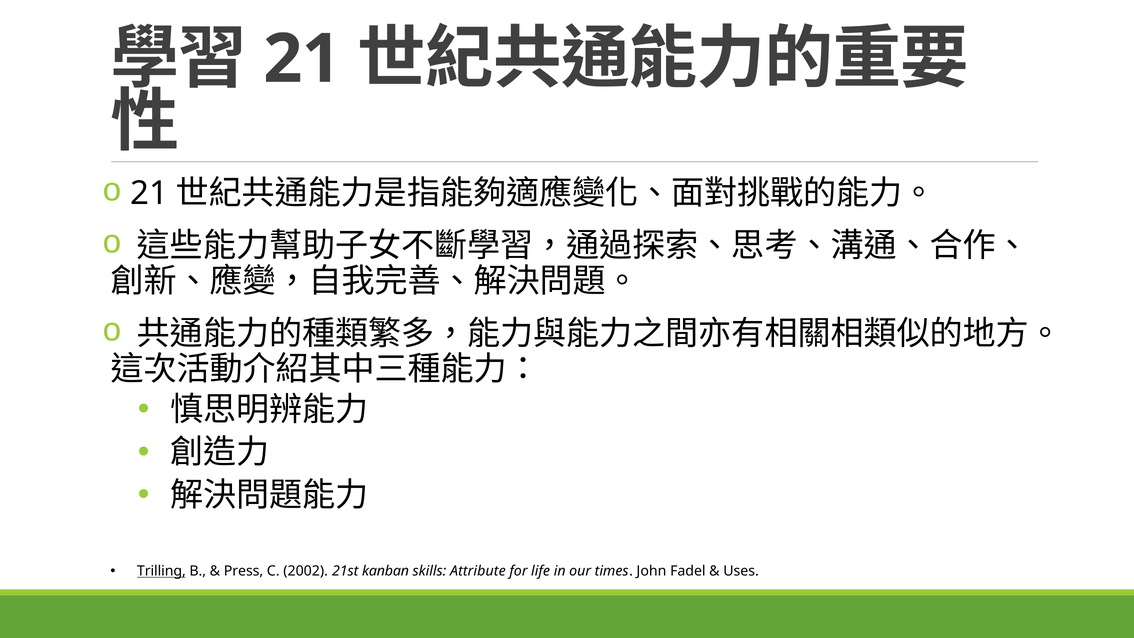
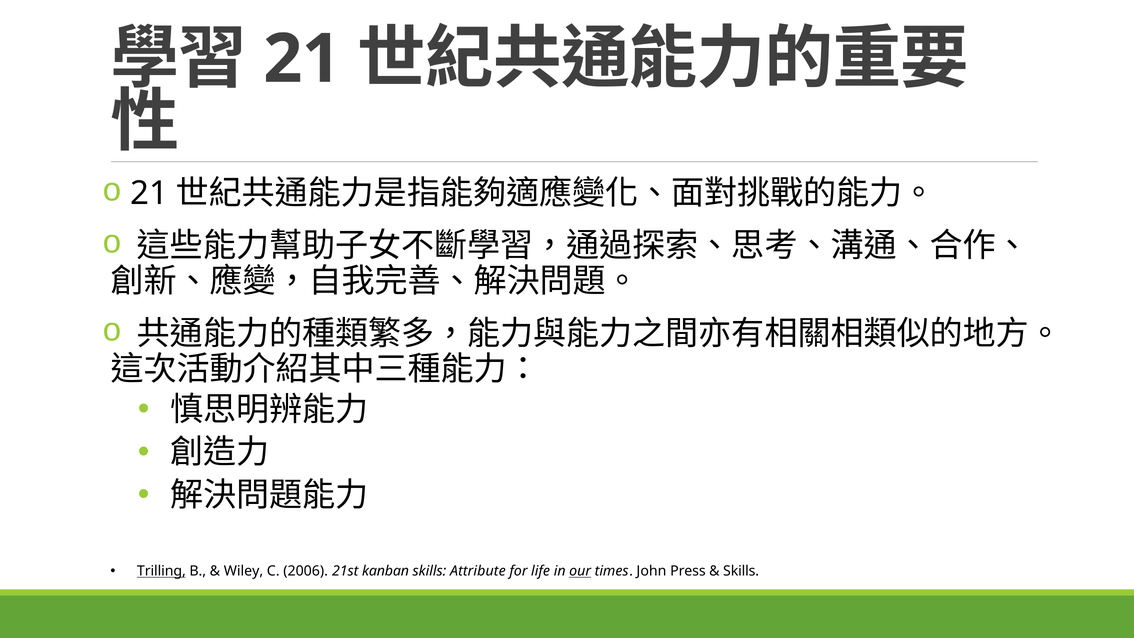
Press: Press -> Wiley (244, 571)
2002: 2002 -> 2006 (306, 571)
our underline: none -> present (580, 571)
Fadel: Fadel -> Press (688, 571)
Uses: Uses -> Skills (741, 571)
